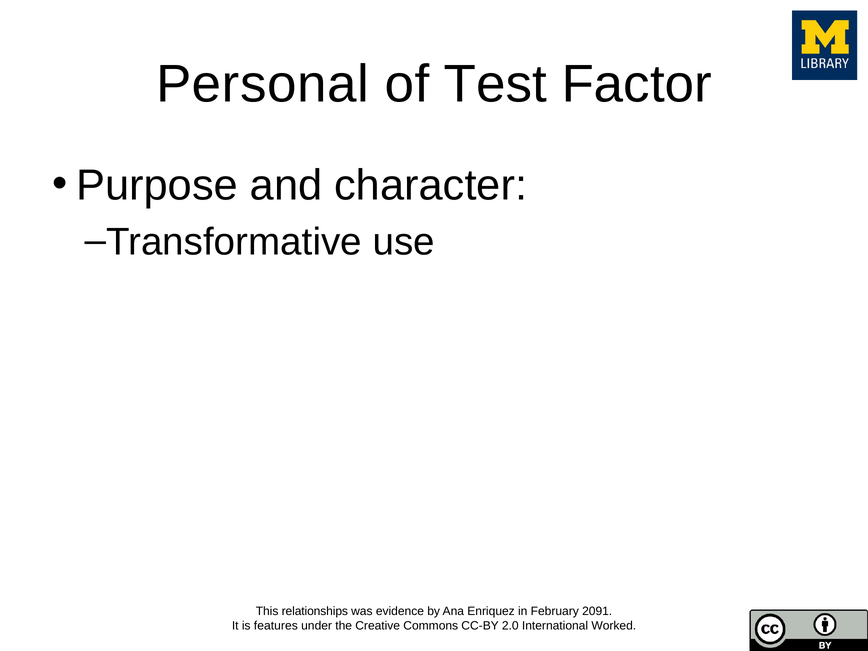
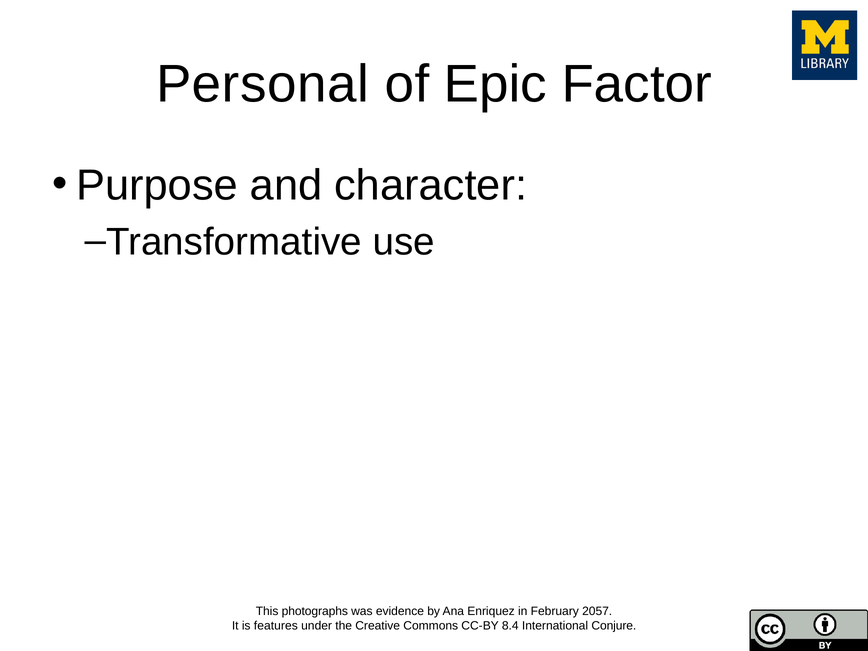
Test: Test -> Epic (495, 84)
relationships: relationships -> photographs (315, 611)
2091: 2091 -> 2057 (597, 611)
2.0: 2.0 -> 8.4 (510, 626)
Worked: Worked -> Conjure (614, 626)
